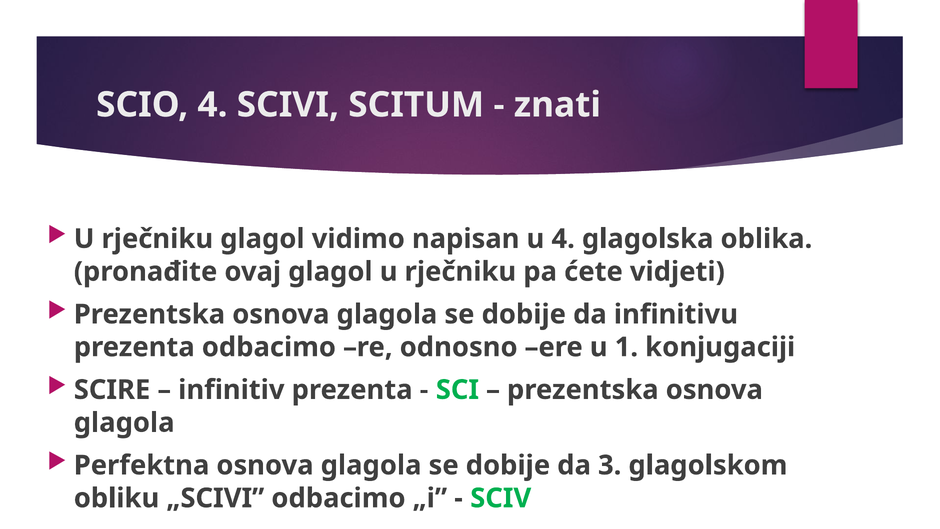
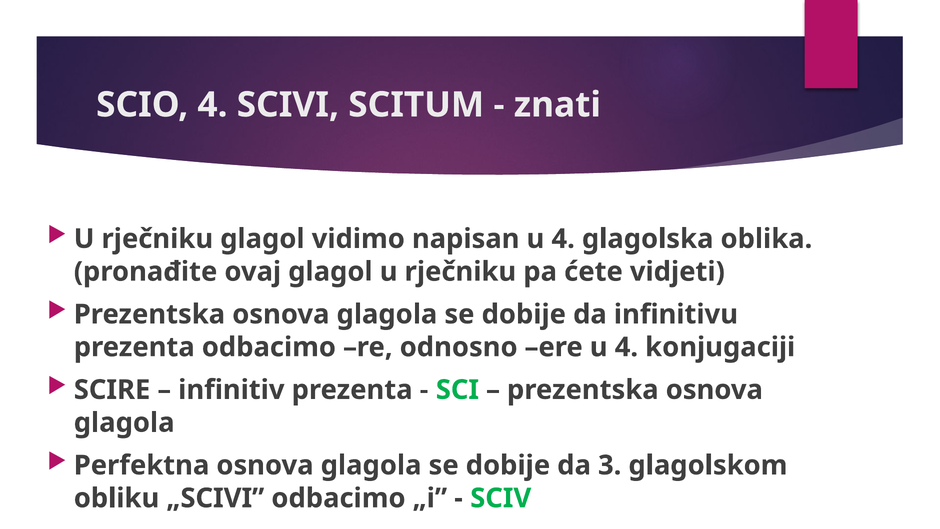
ere u 1: 1 -> 4 (626, 347)
